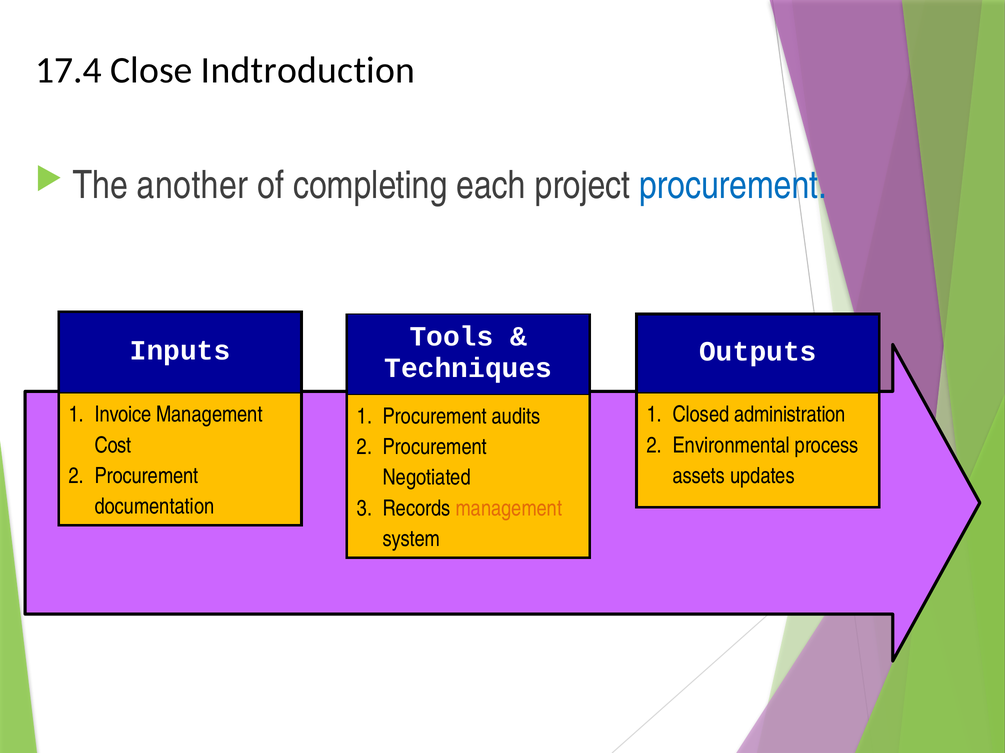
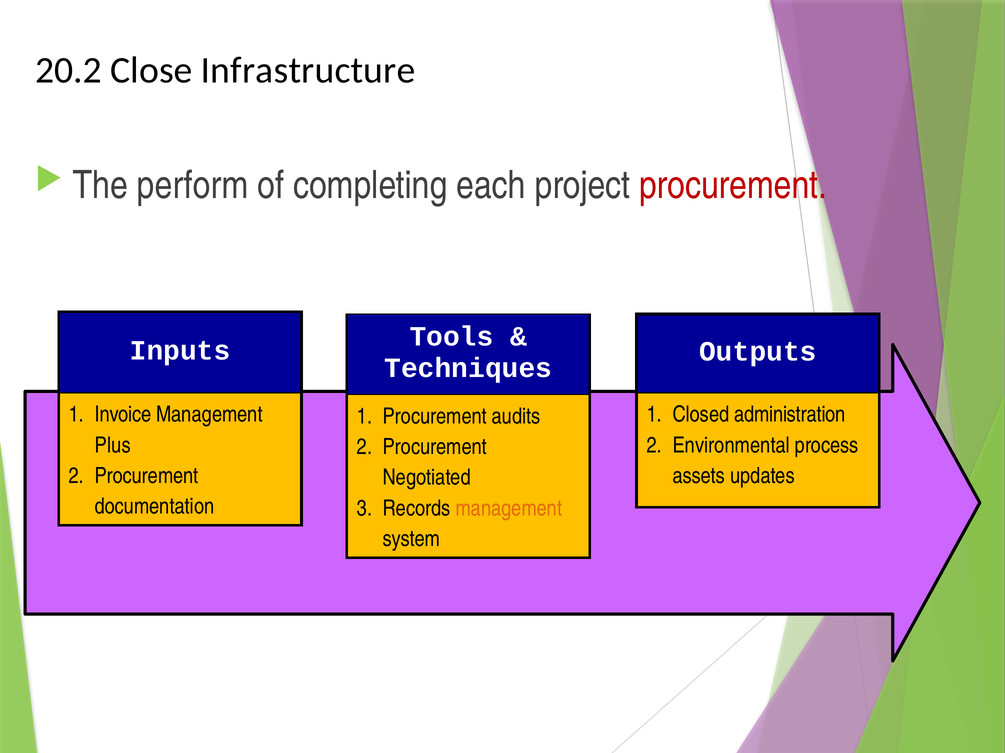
17.4: 17.4 -> 20.2 (69, 70)
Indtroduction: Indtroduction -> Infrastructure (308, 70)
another: another -> perform (193, 185)
procurement colour: blue -> red (733, 185)
Cost: Cost -> Plus (113, 446)
